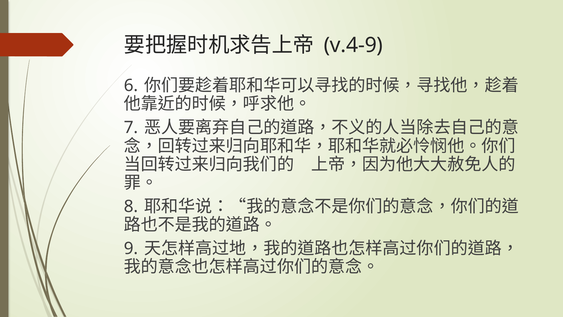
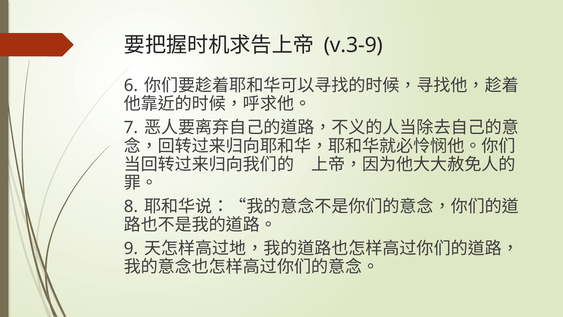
v.4-9: v.4-9 -> v.3-9 (353, 45)
